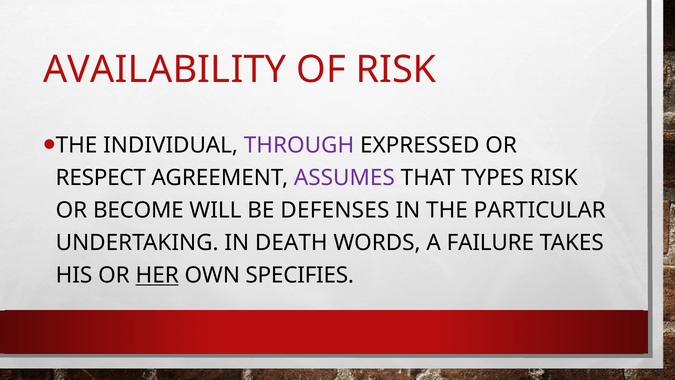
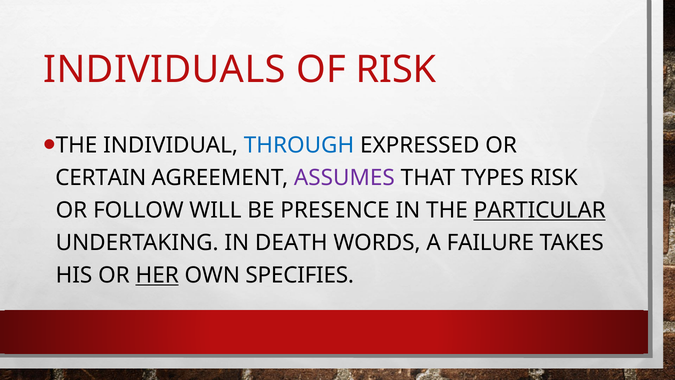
AVAILABILITY: AVAILABILITY -> INDIVIDUALS (165, 70)
THROUGH colour: purple -> blue (299, 145)
RESPECT: RESPECT -> CERTAIN (101, 178)
BECOME: BECOME -> FOLLOW (138, 210)
DEFENSES: DEFENSES -> PRESENCE (335, 210)
PARTICULAR underline: none -> present (540, 210)
